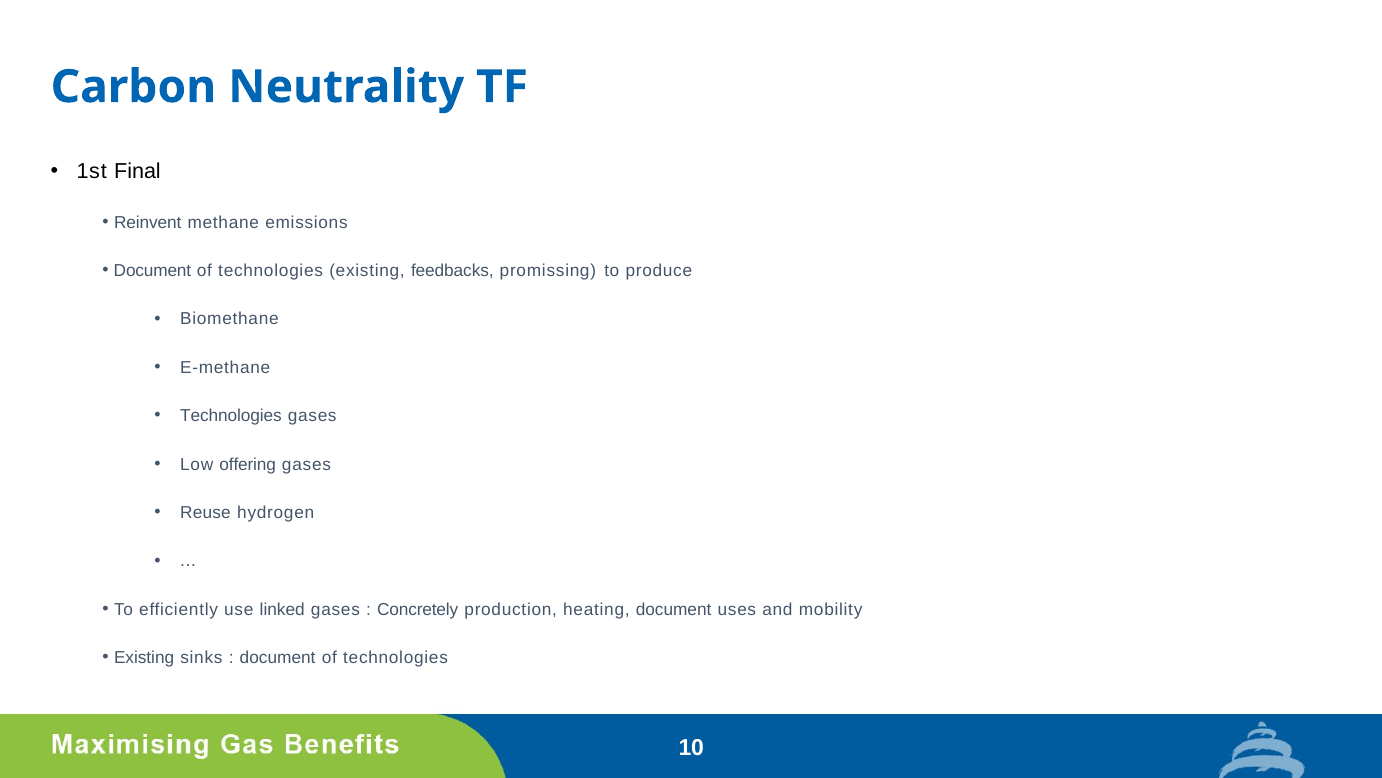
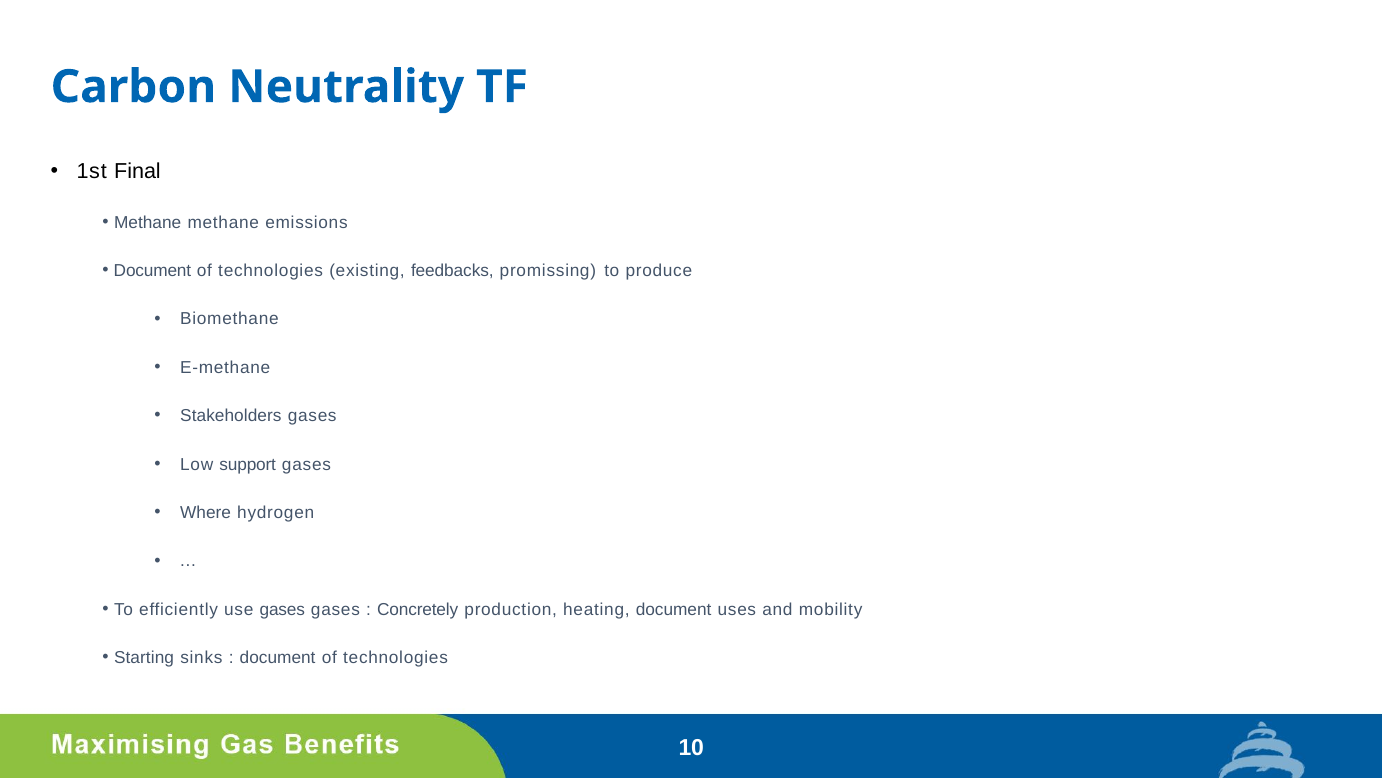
Reinvent: Reinvent -> Methane (148, 222)
Technologies: Technologies -> Stakeholders (231, 416)
offering: offering -> support (248, 464)
Reuse: Reuse -> Where (206, 512)
use linked: linked -> gases (282, 609)
Existing: Existing -> Starting (144, 657)
